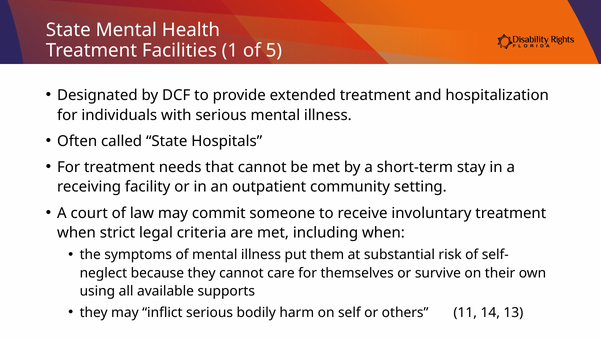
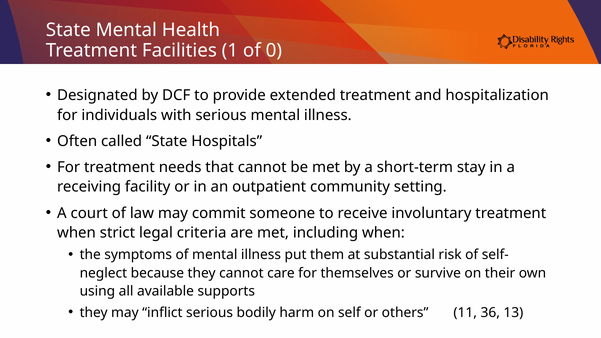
5: 5 -> 0 (274, 51)
14: 14 -> 36 (490, 313)
